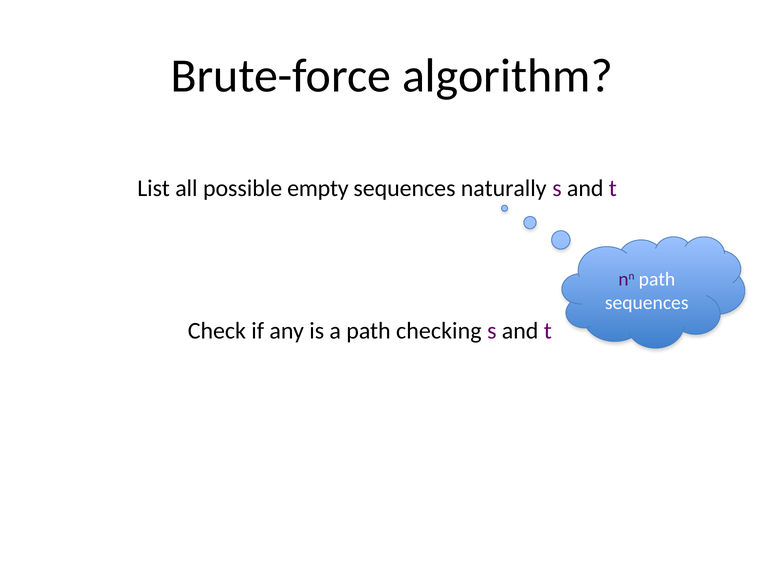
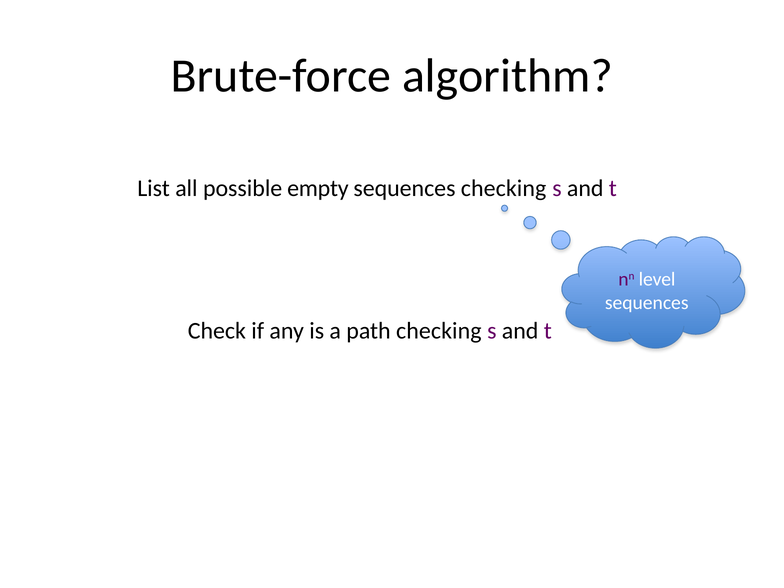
sequences naturally: naturally -> checking (504, 188)
nn path: path -> level (657, 279)
